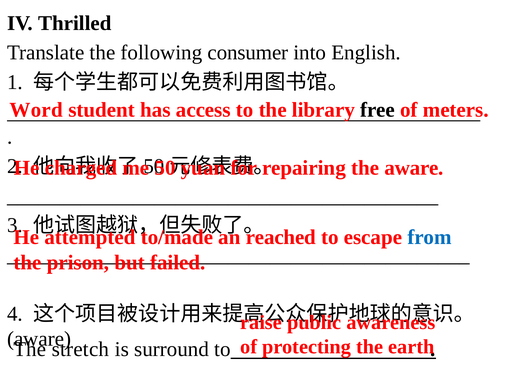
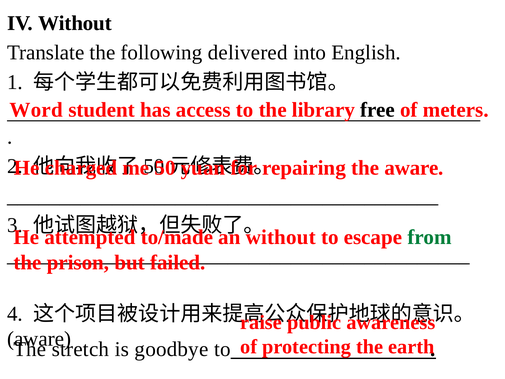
IV Thrilled: Thrilled -> Without (75, 23)
consumer: consumer -> delivered (248, 53)
reached: reached -> without (281, 237)
from colour: blue -> green (429, 237)
surround: surround -> goodbye (171, 349)
